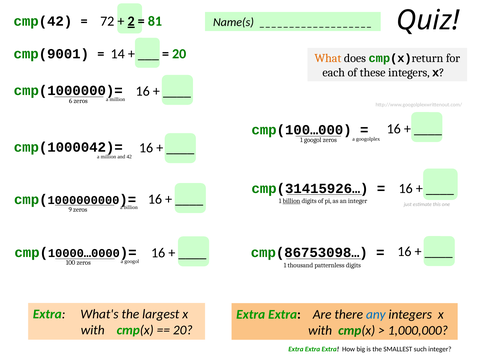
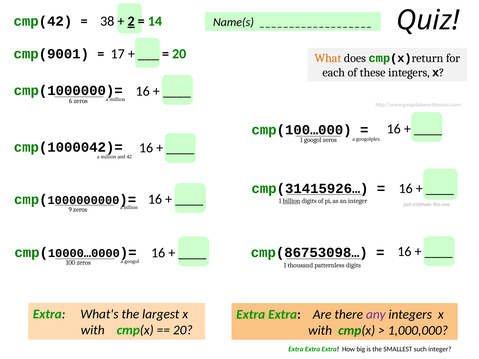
72: 72 -> 38 (107, 21)
81: 81 -> 14 (155, 21)
14: 14 -> 17 (118, 54)
any colour: blue -> purple (376, 315)
